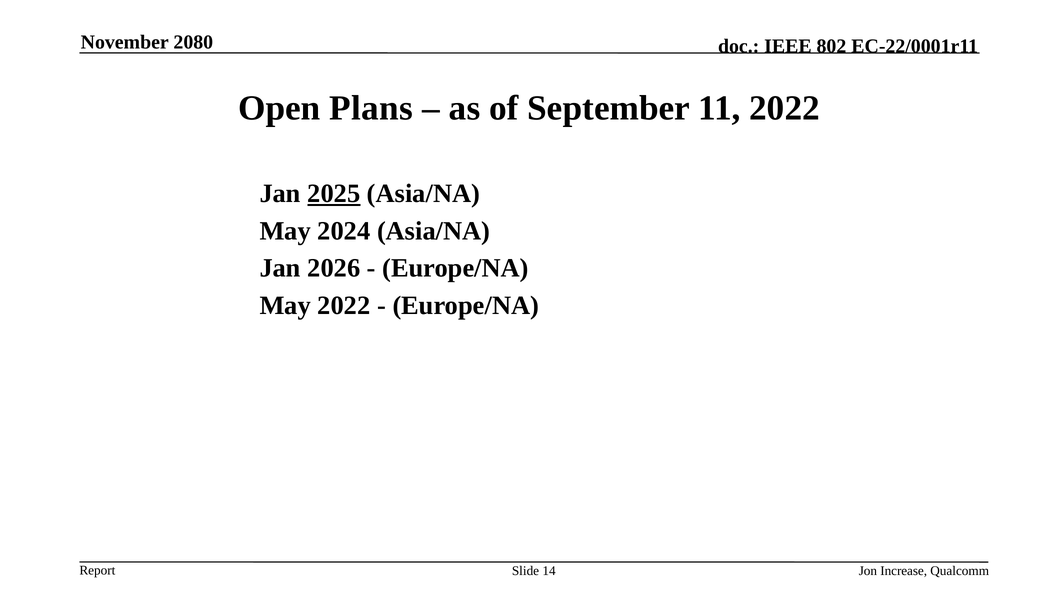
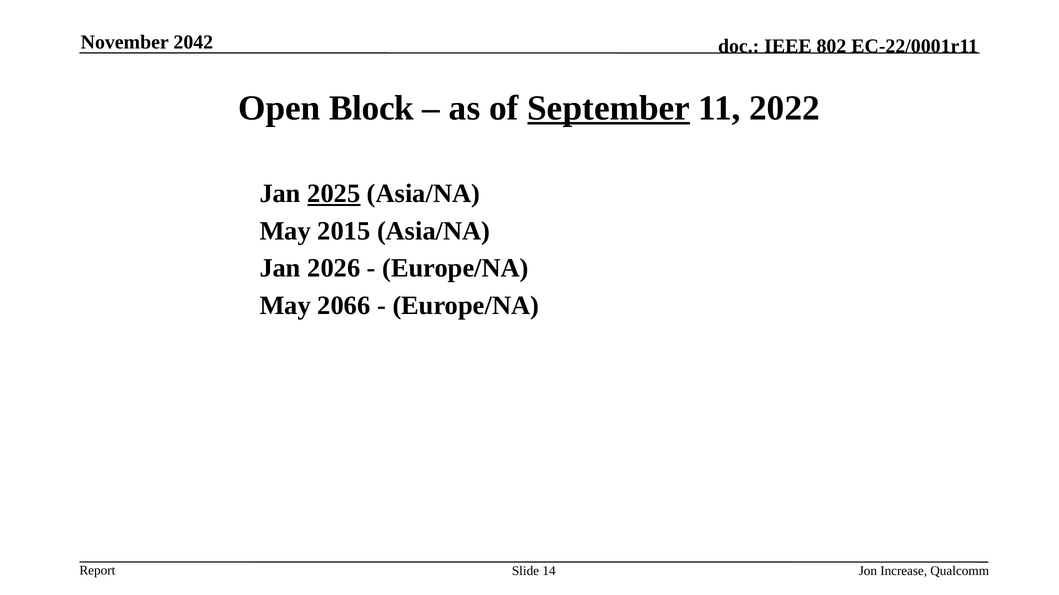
2080: 2080 -> 2042 (193, 42)
Plans: Plans -> Block (372, 108)
September underline: none -> present (609, 108)
2024: 2024 -> 2015 (344, 231)
May 2022: 2022 -> 2066 (344, 306)
